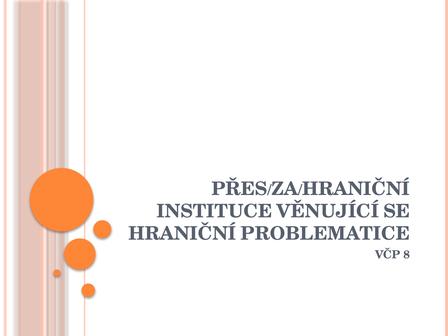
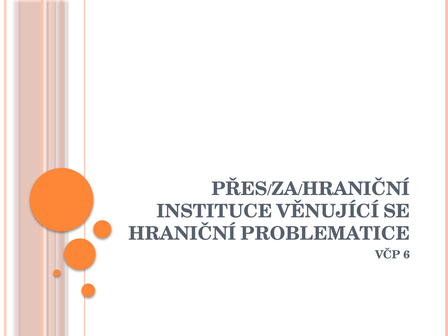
8: 8 -> 6 (407, 255)
